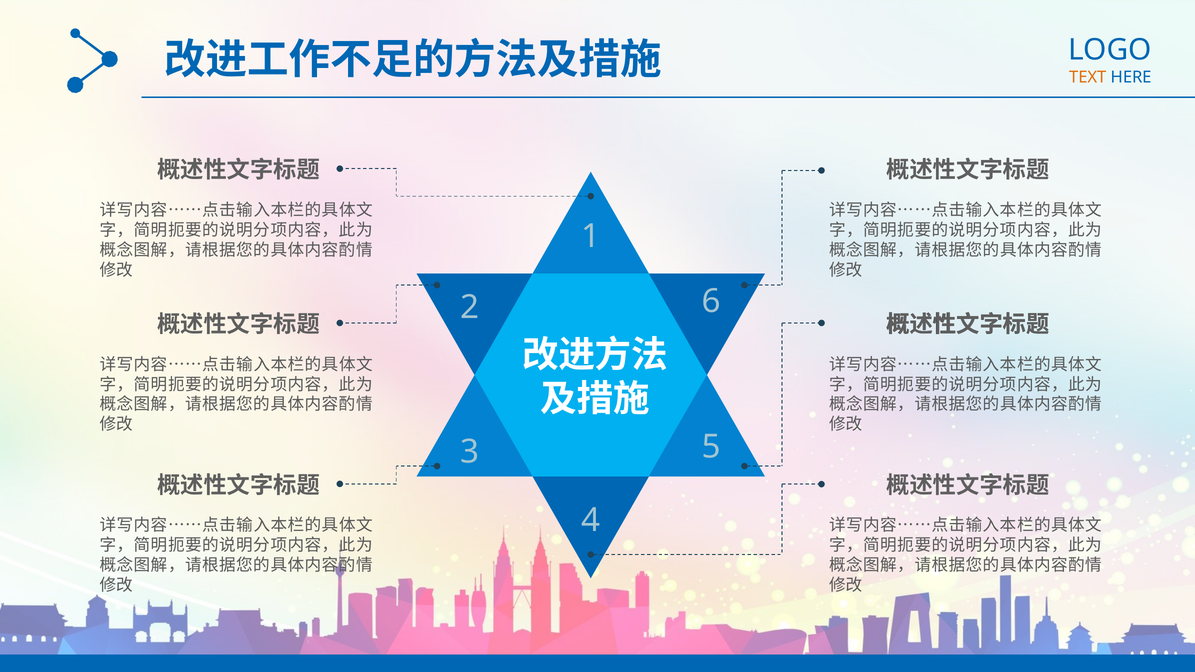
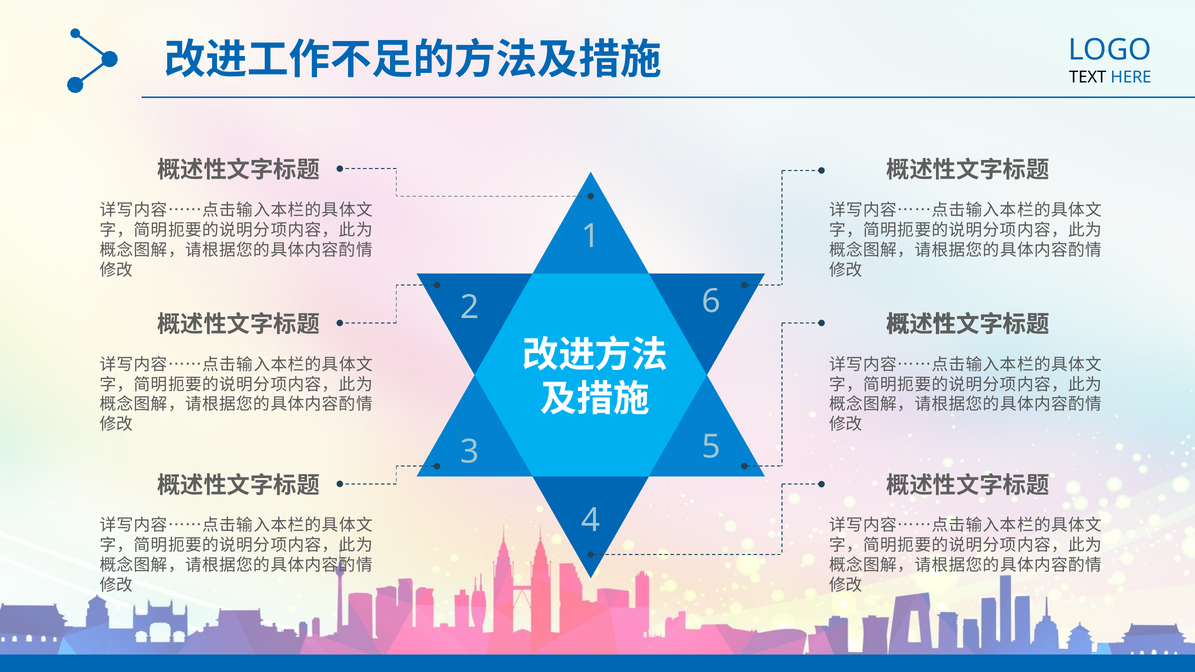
TEXT colour: orange -> black (1088, 77)
